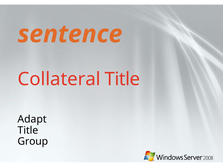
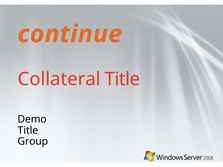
sentence: sentence -> continue (70, 34)
Adapt: Adapt -> Demo (32, 119)
